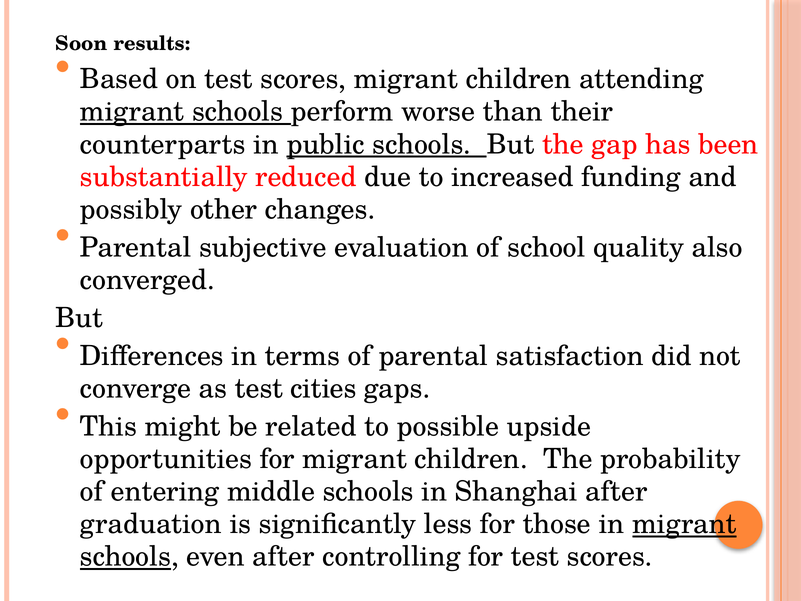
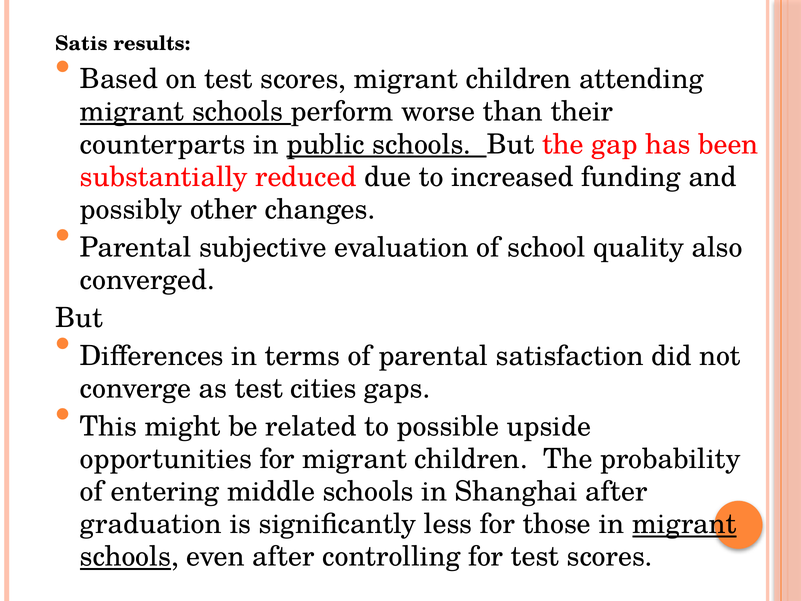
Soon: Soon -> Satis (82, 44)
